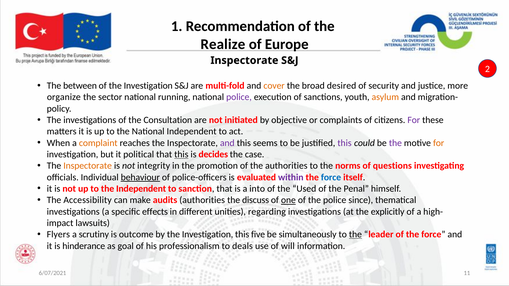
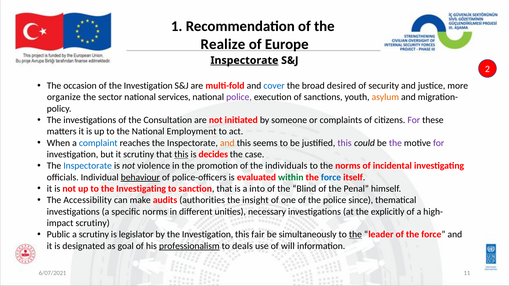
Inspectorate underline: none -> present (244, 60)
between: between -> occasion (80, 86)
cover colour: orange -> blue (274, 86)
running: running -> services (174, 97)
objective: objective -> someone (289, 120)
National Independent: Independent -> Employment (192, 132)
complaint colour: orange -> blue (98, 143)
and colour: purple -> orange (227, 143)
for colour: orange -> purple (439, 143)
it political: political -> scrutiny (139, 155)
Inspectorate colour: orange -> blue (88, 166)
integrity: integrity -> violence (154, 166)
the authorities: authorities -> individuals (286, 166)
questions: questions -> incidental (392, 166)
within colour: purple -> green (291, 177)
the Independent: Independent -> Investigating (141, 189)
Used: Used -> Blind (304, 189)
discuss: discuss -> insight (255, 200)
one underline: present -> none (288, 200)
specific effects: effects -> norms (155, 212)
regarding: regarding -> necessary (267, 212)
lawsuits: lawsuits -> scrutiny (93, 223)
Flyers: Flyers -> Public (58, 235)
outcome: outcome -> legislator (136, 235)
five: five -> fair (258, 235)
hinderance: hinderance -> designated (84, 246)
professionalism underline: none -> present (189, 246)
